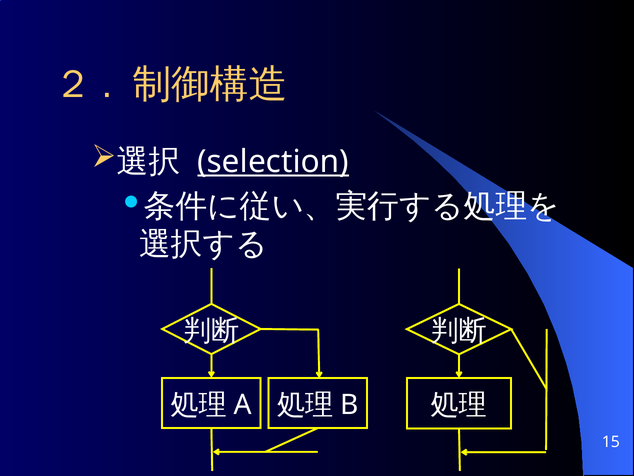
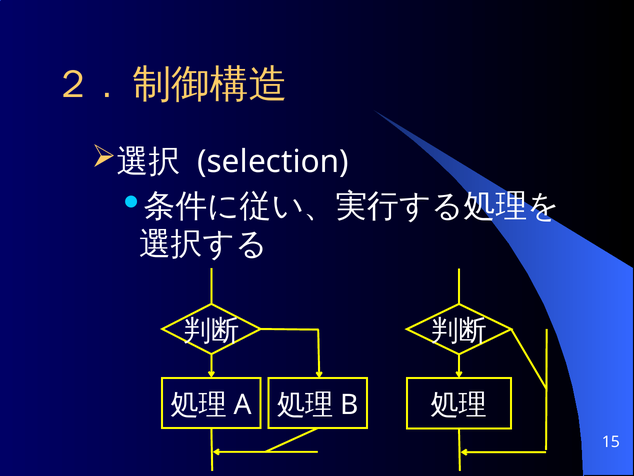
selection underline: present -> none (273, 162)
